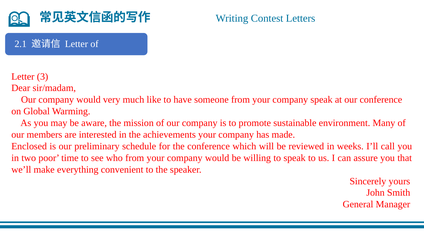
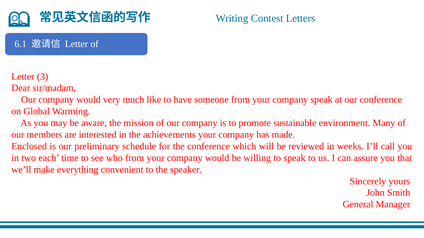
2.1: 2.1 -> 6.1 (21, 44)
poor: poor -> each (49, 158)
